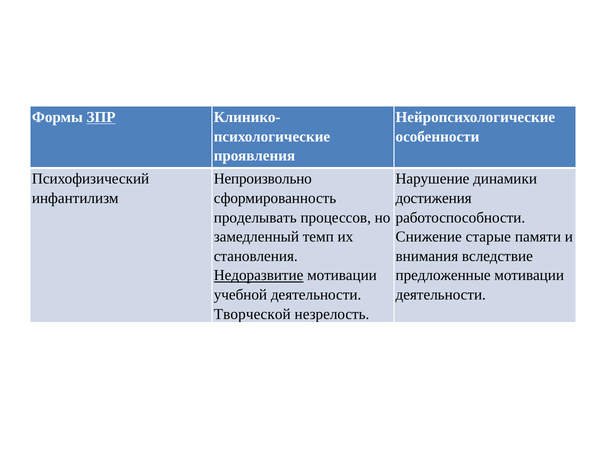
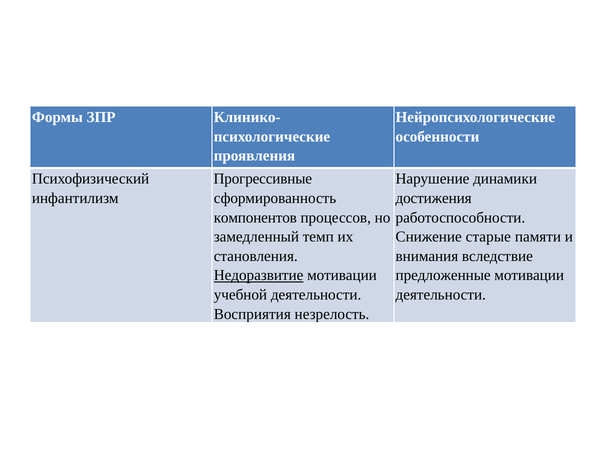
ЗПР underline: present -> none (101, 117)
Непроизвольно: Непроизвольно -> Прогрессивные (263, 179)
проделывать: проделывать -> компонентов (255, 217)
Творческой: Творческой -> Восприятия (252, 314)
